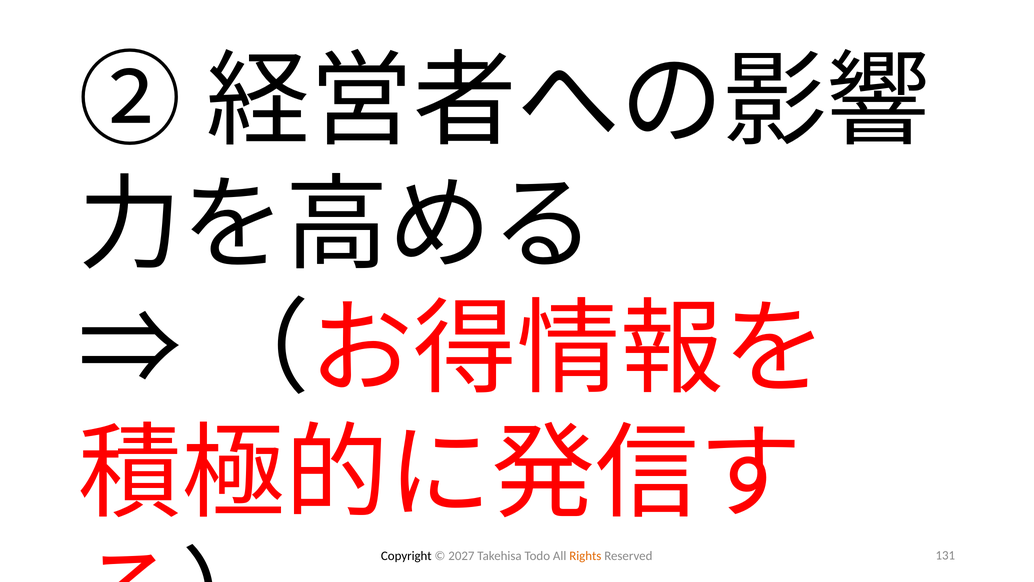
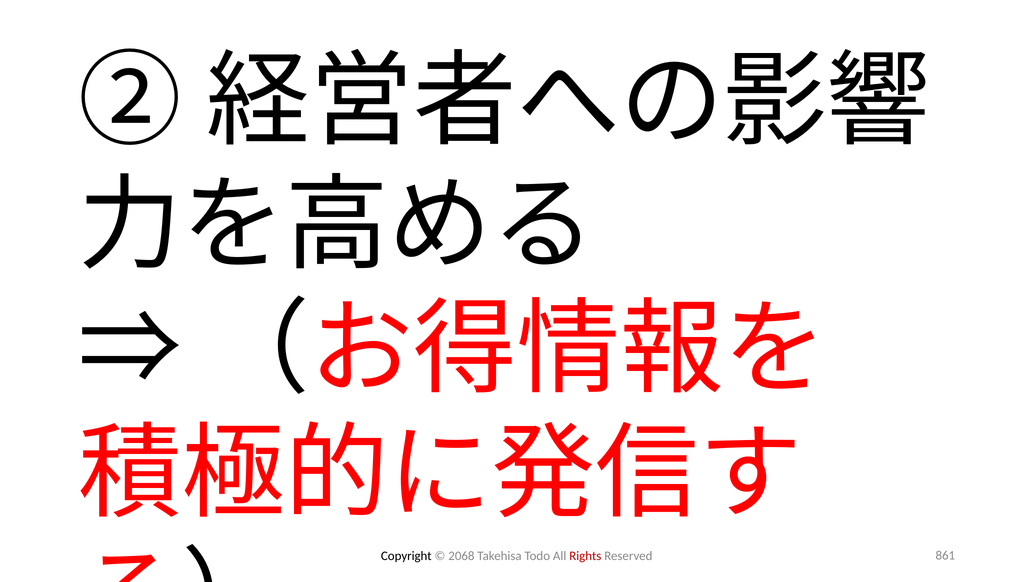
2027: 2027 -> 2068 (461, 555)
Rights colour: orange -> red (585, 555)
131: 131 -> 861 (945, 555)
